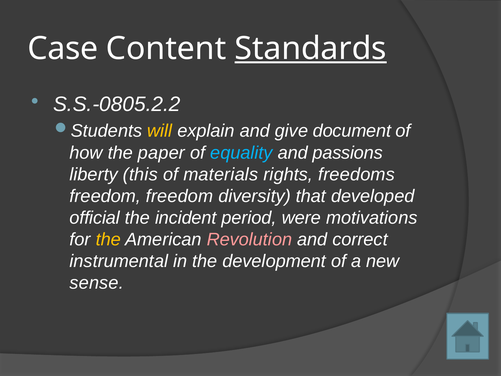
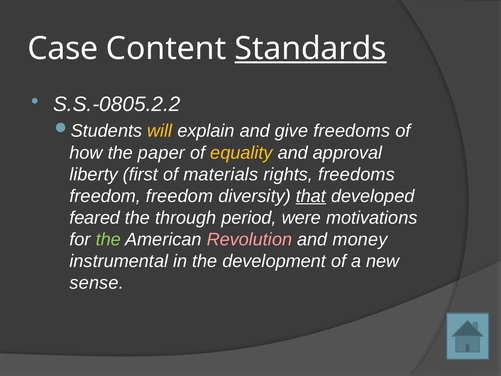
give document: document -> freedoms (352, 131)
equality colour: light blue -> yellow (242, 153)
passions: passions -> approval (348, 153)
this: this -> first (140, 174)
that underline: none -> present (311, 196)
official: official -> feared (95, 218)
incident: incident -> through (186, 218)
the colour: yellow -> light green (108, 239)
correct: correct -> money (360, 239)
